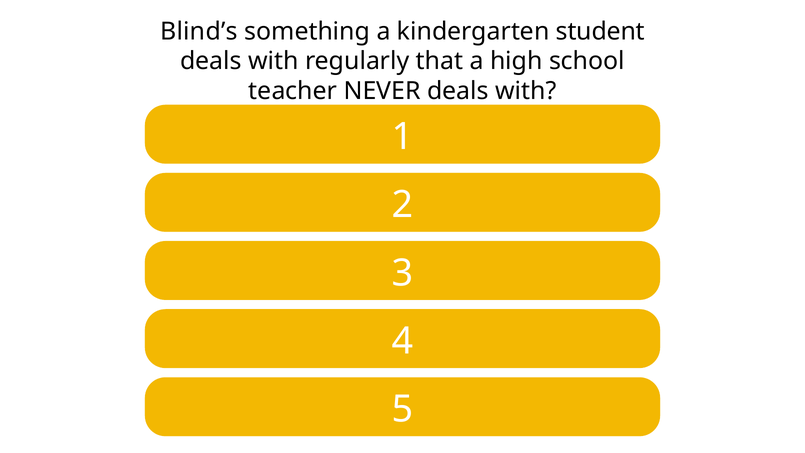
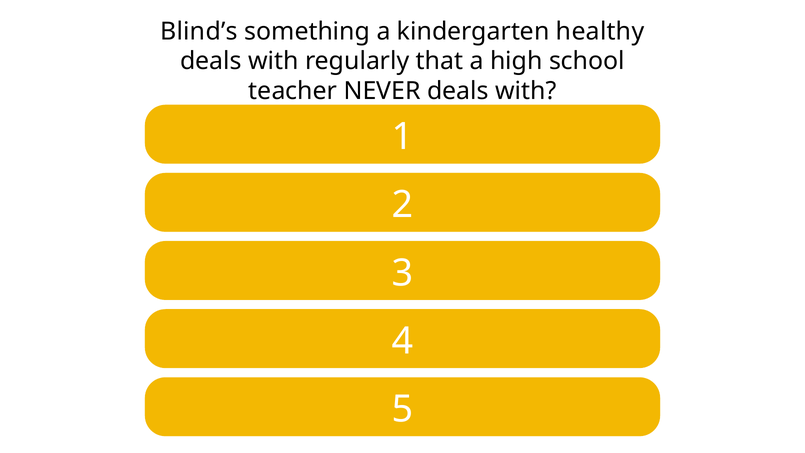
student: student -> healthy (600, 31)
